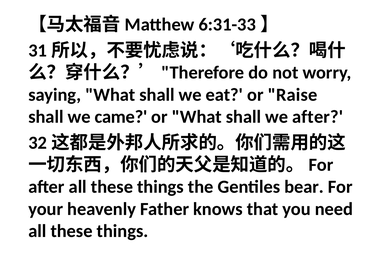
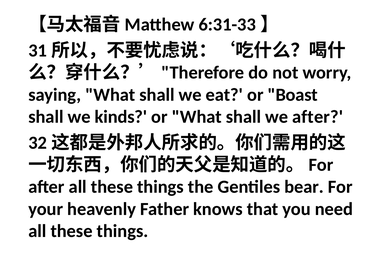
Raise: Raise -> Boast (293, 95)
came: came -> kinds (121, 117)
